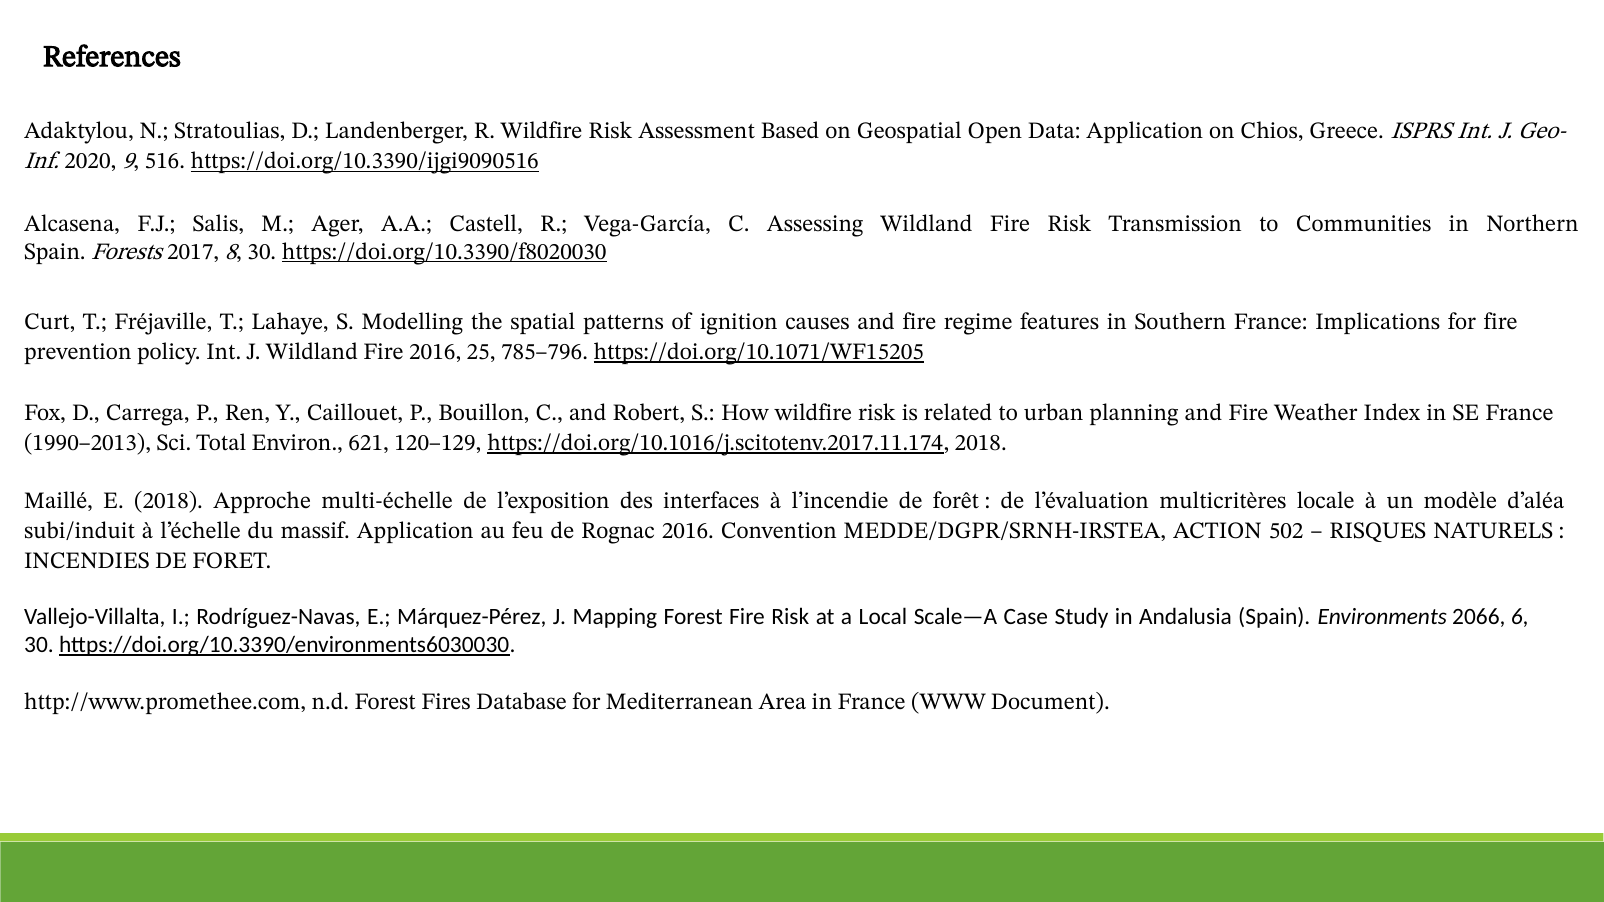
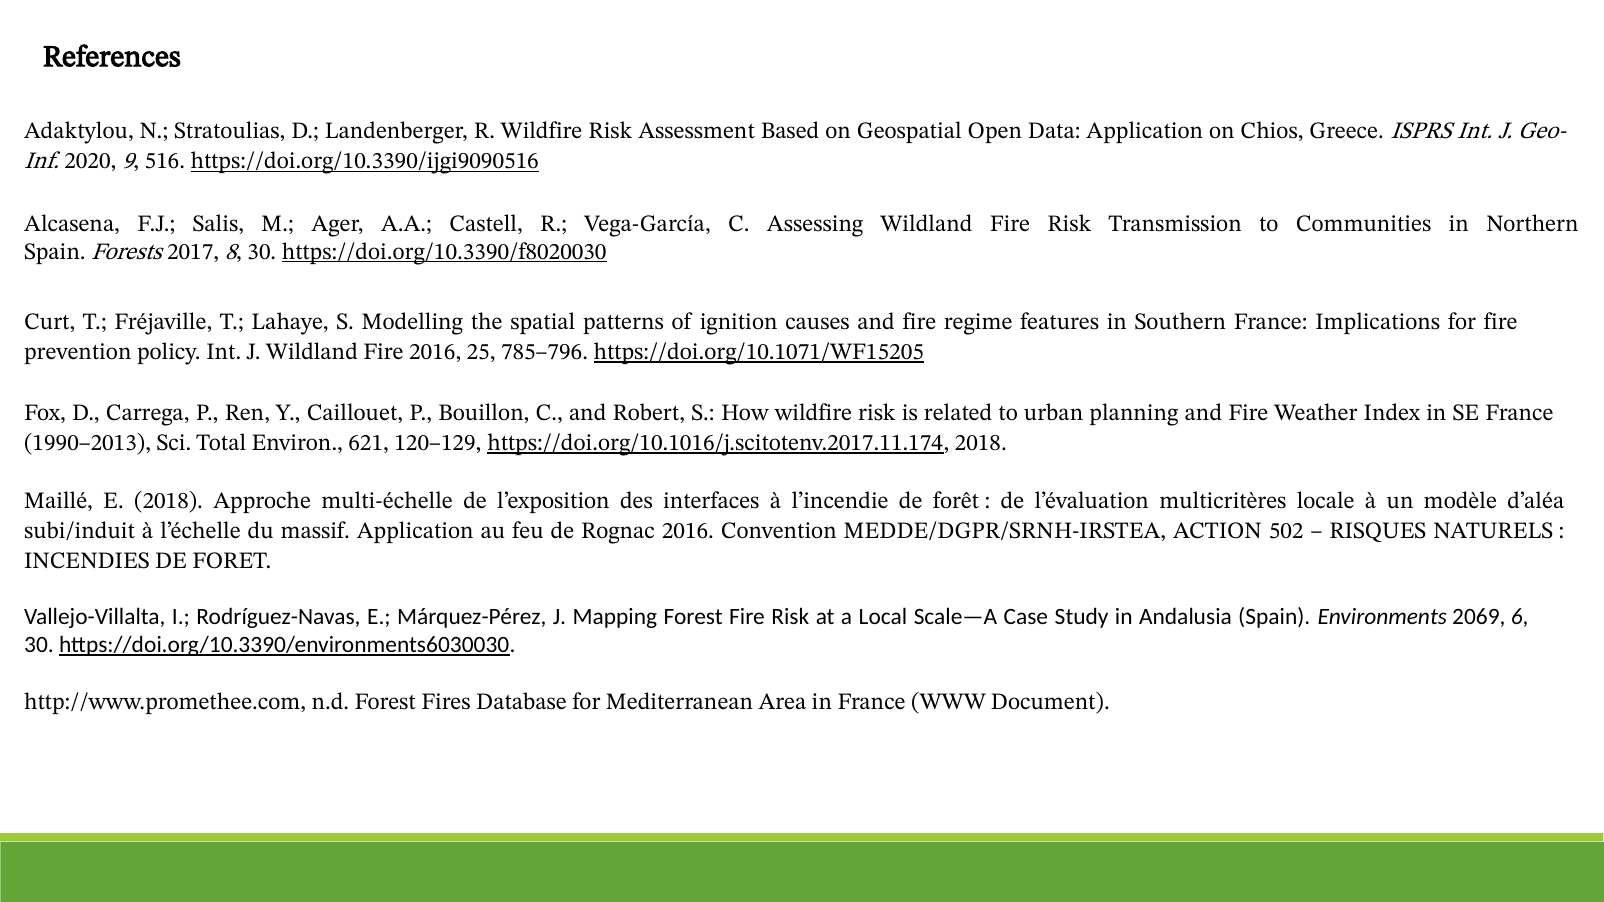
2066: 2066 -> 2069 (1479, 617)
